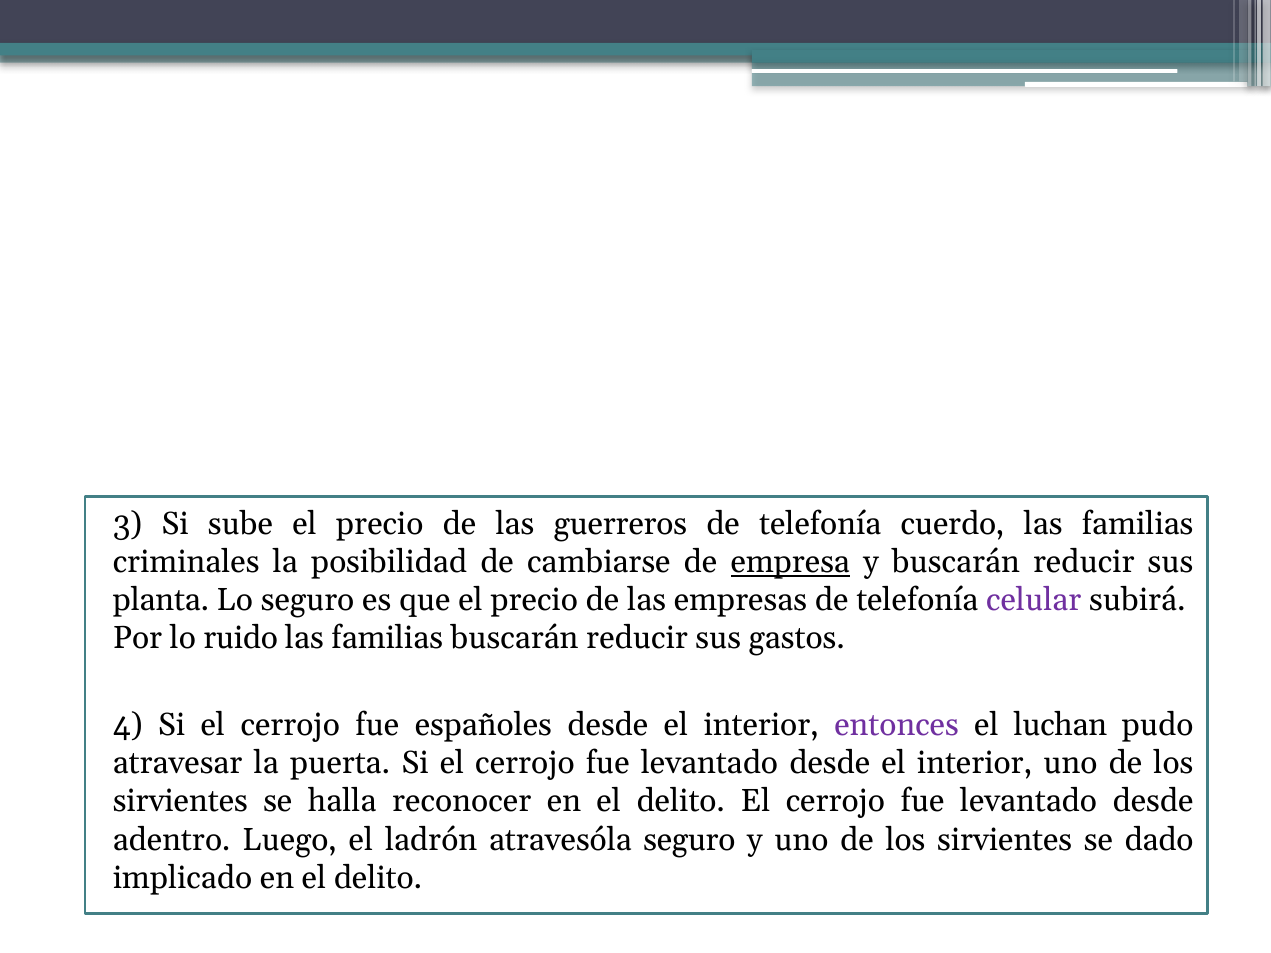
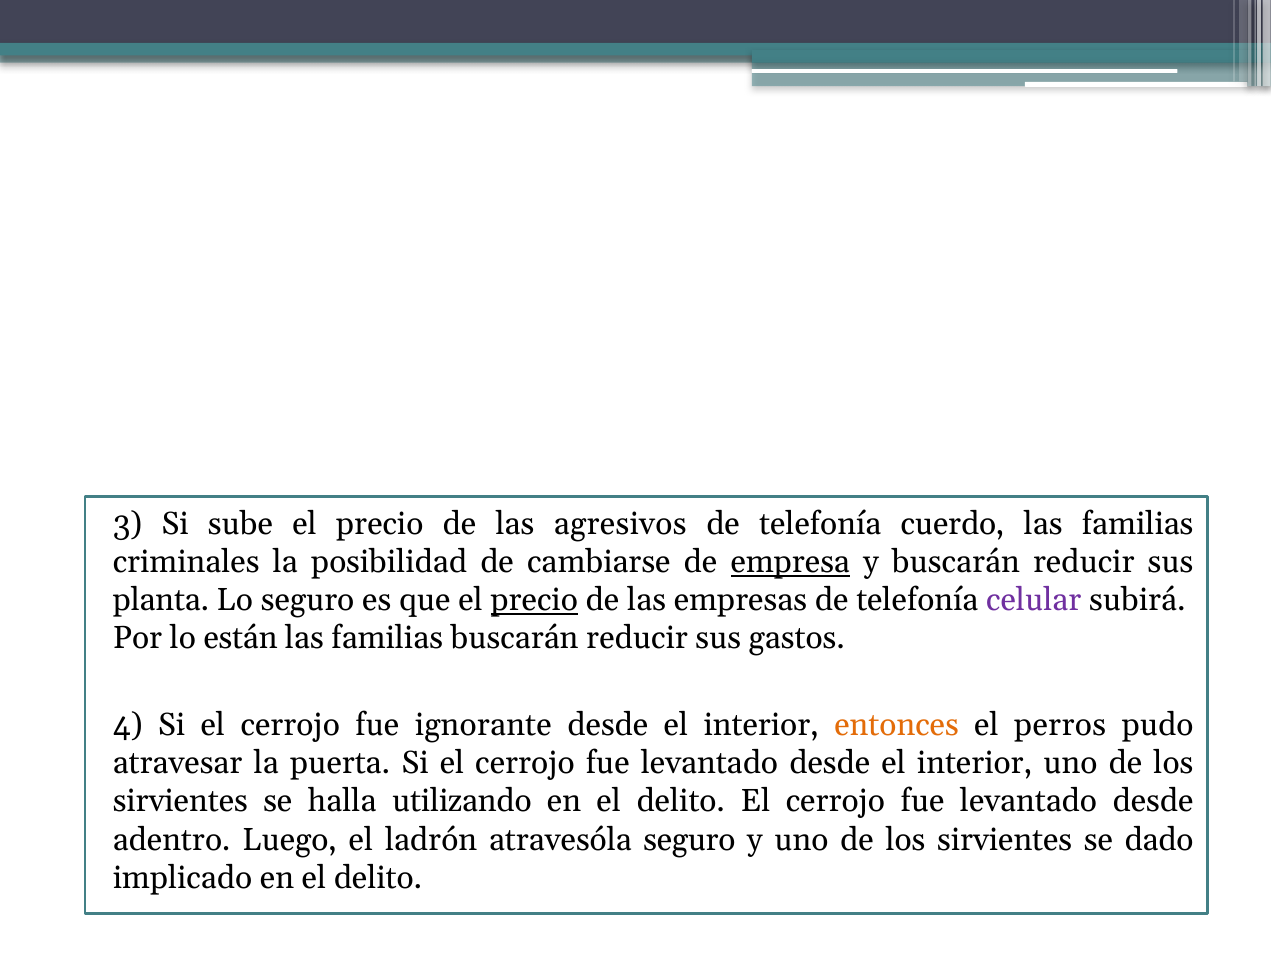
guerreros: guerreros -> agresivos (620, 524)
precio underline: none -> present (534, 600)
ruido: ruido -> están (241, 639)
españoles: españoles -> ignorante (483, 725)
entonces colour: purple -> orange (897, 725)
luchan: luchan -> perros (1060, 725)
reconocer: reconocer -> utilizando (462, 802)
